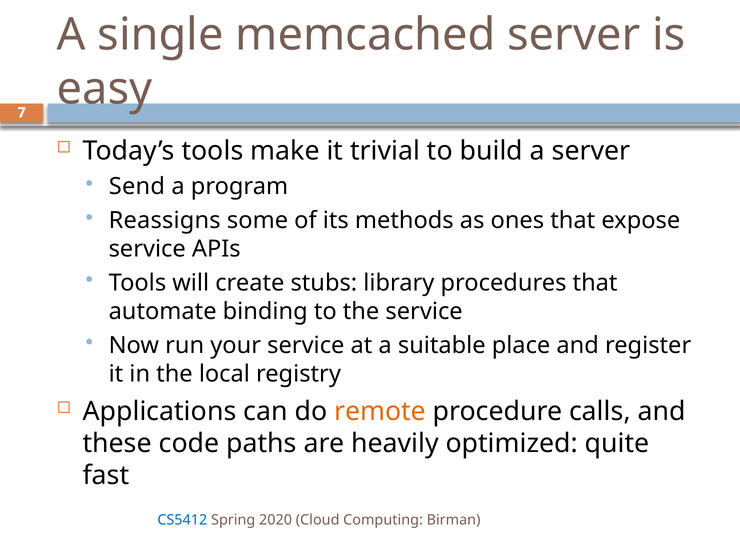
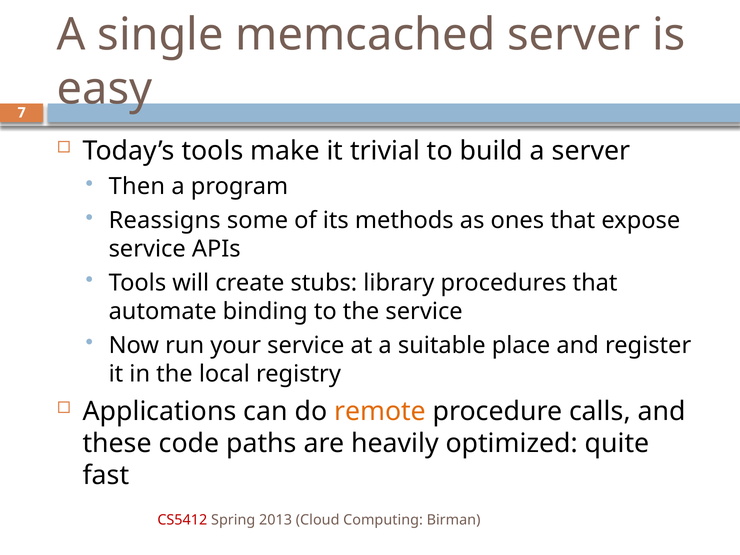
Send: Send -> Then (137, 187)
CS5412 colour: blue -> red (182, 520)
2020: 2020 -> 2013 (276, 520)
